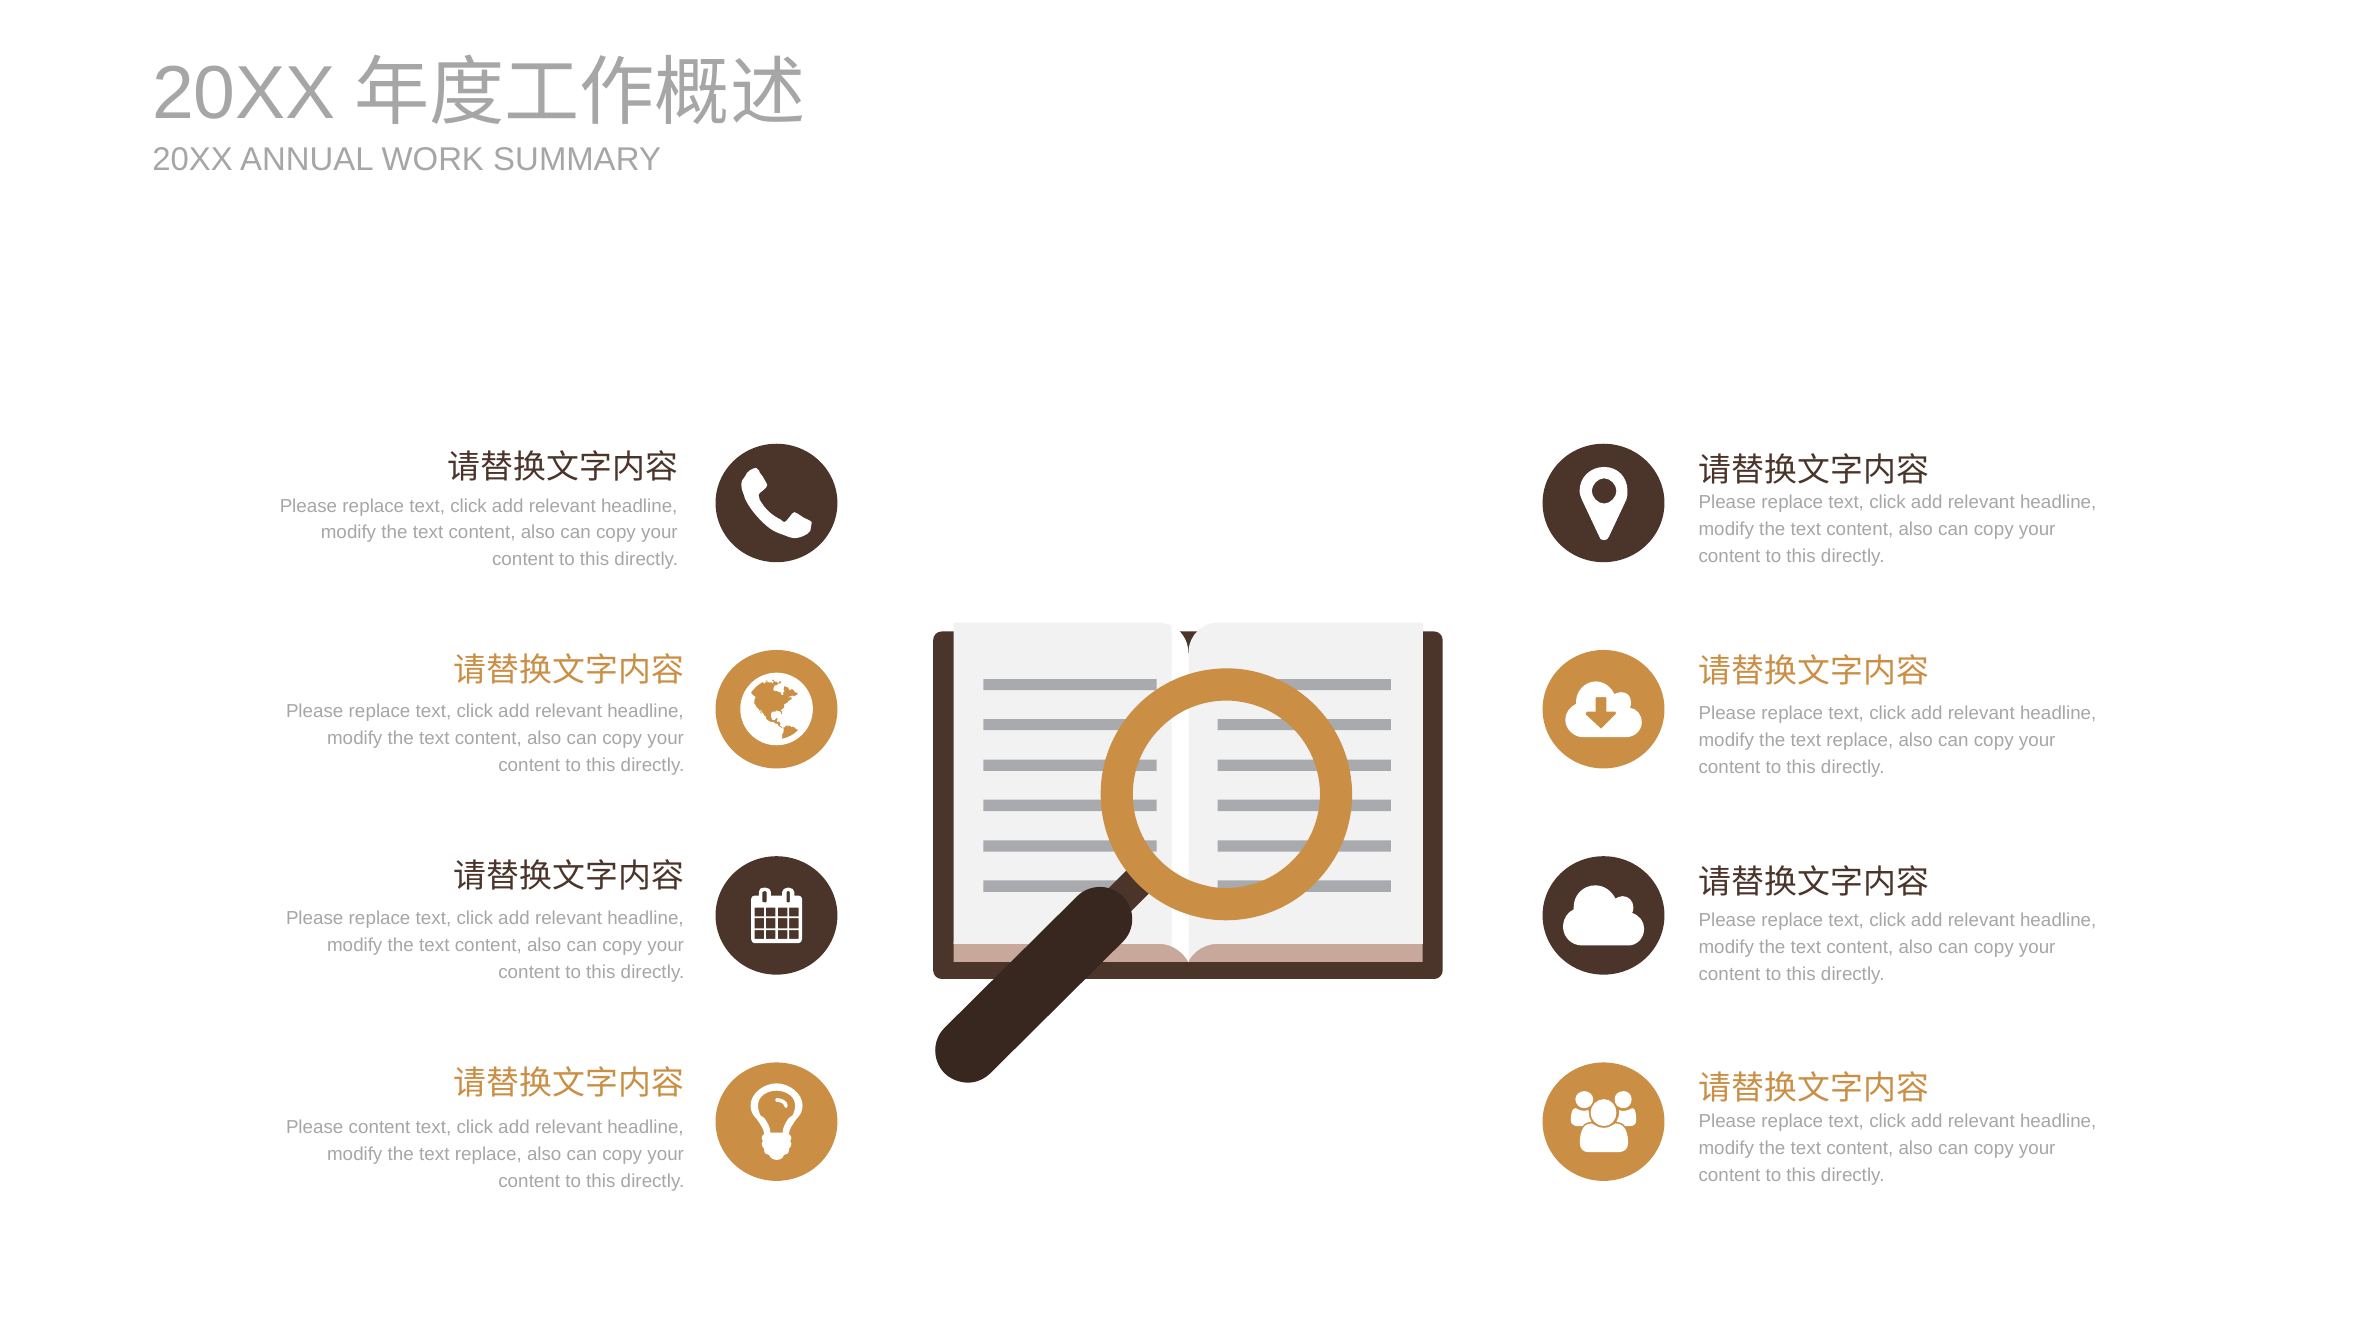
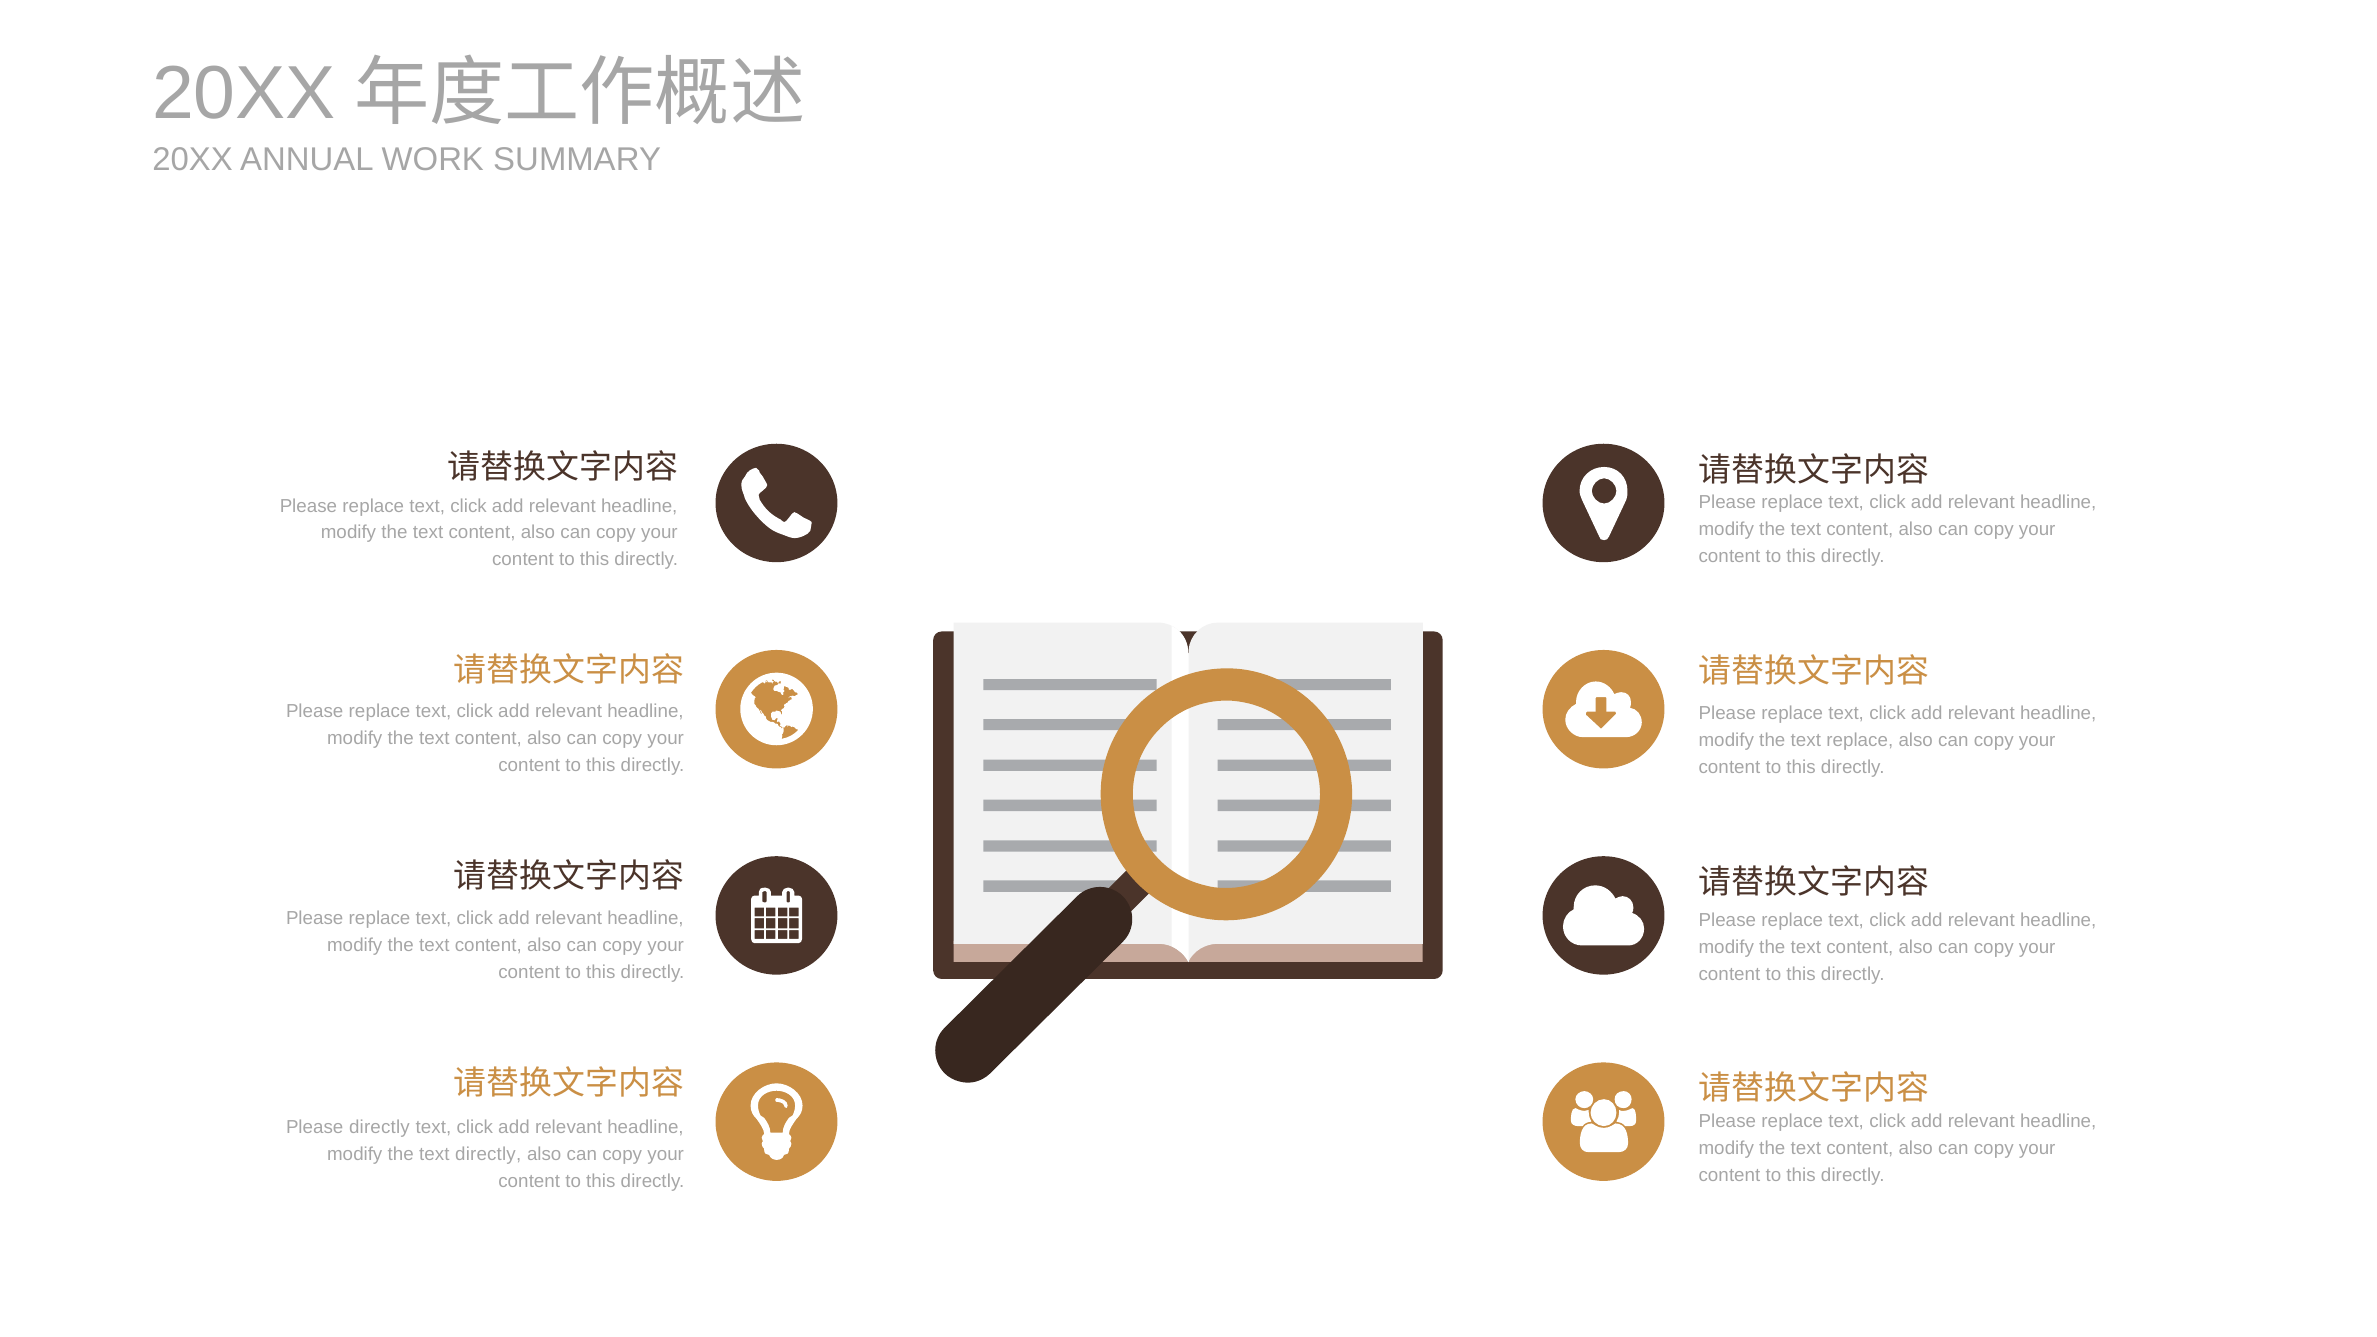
Please content: content -> directly (379, 1127)
replace: replace -> directly (488, 1154)
